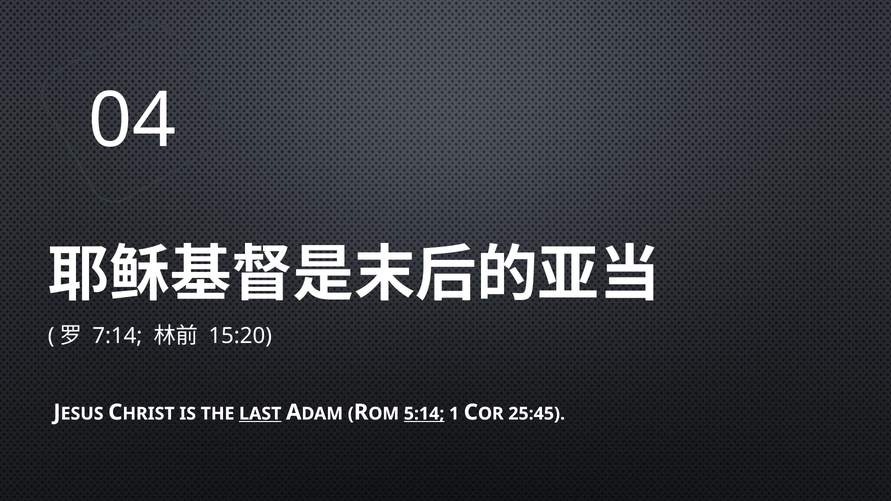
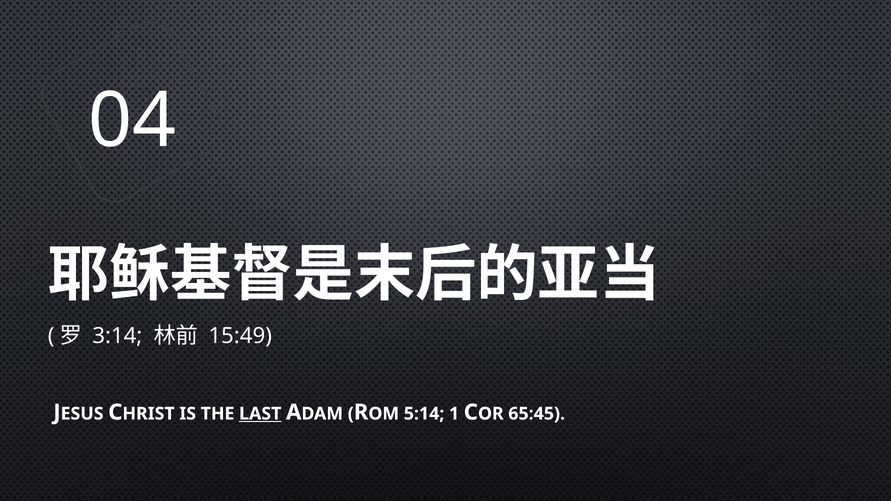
7:14: 7:14 -> 3:14 (117, 336)
15:20: 15:20 -> 15:49 (240, 336)
5:14 underline: present -> none (424, 414)
25:45: 25:45 -> 65:45 (537, 414)
